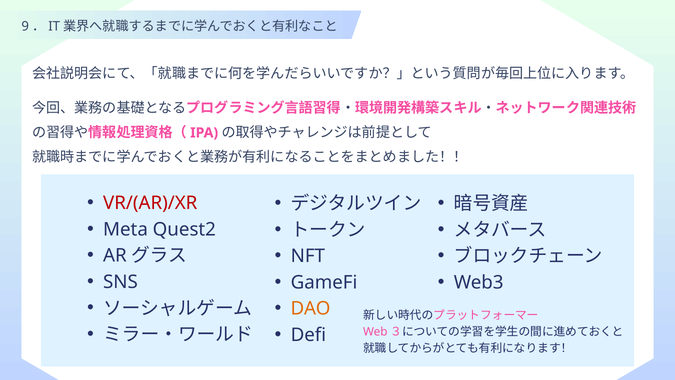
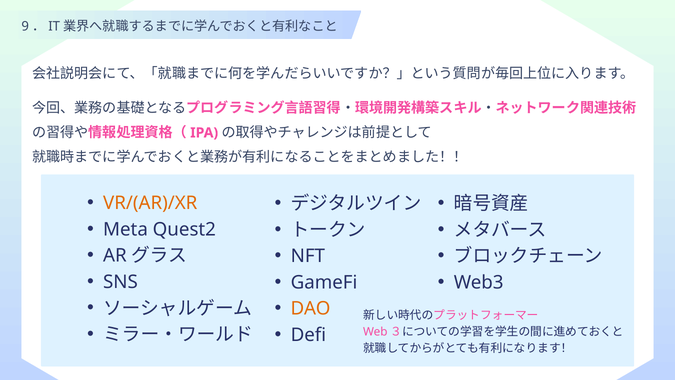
VR/(AR)/XR colour: red -> orange (150, 203)
